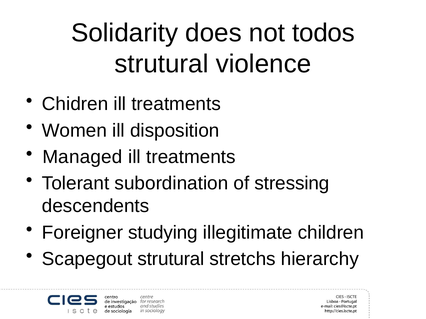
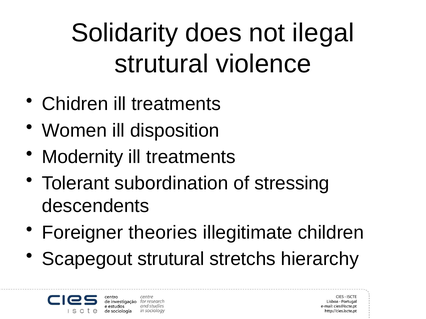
todos: todos -> ilegal (323, 33)
Managed: Managed -> Modernity (83, 157)
studying: studying -> theories (163, 233)
